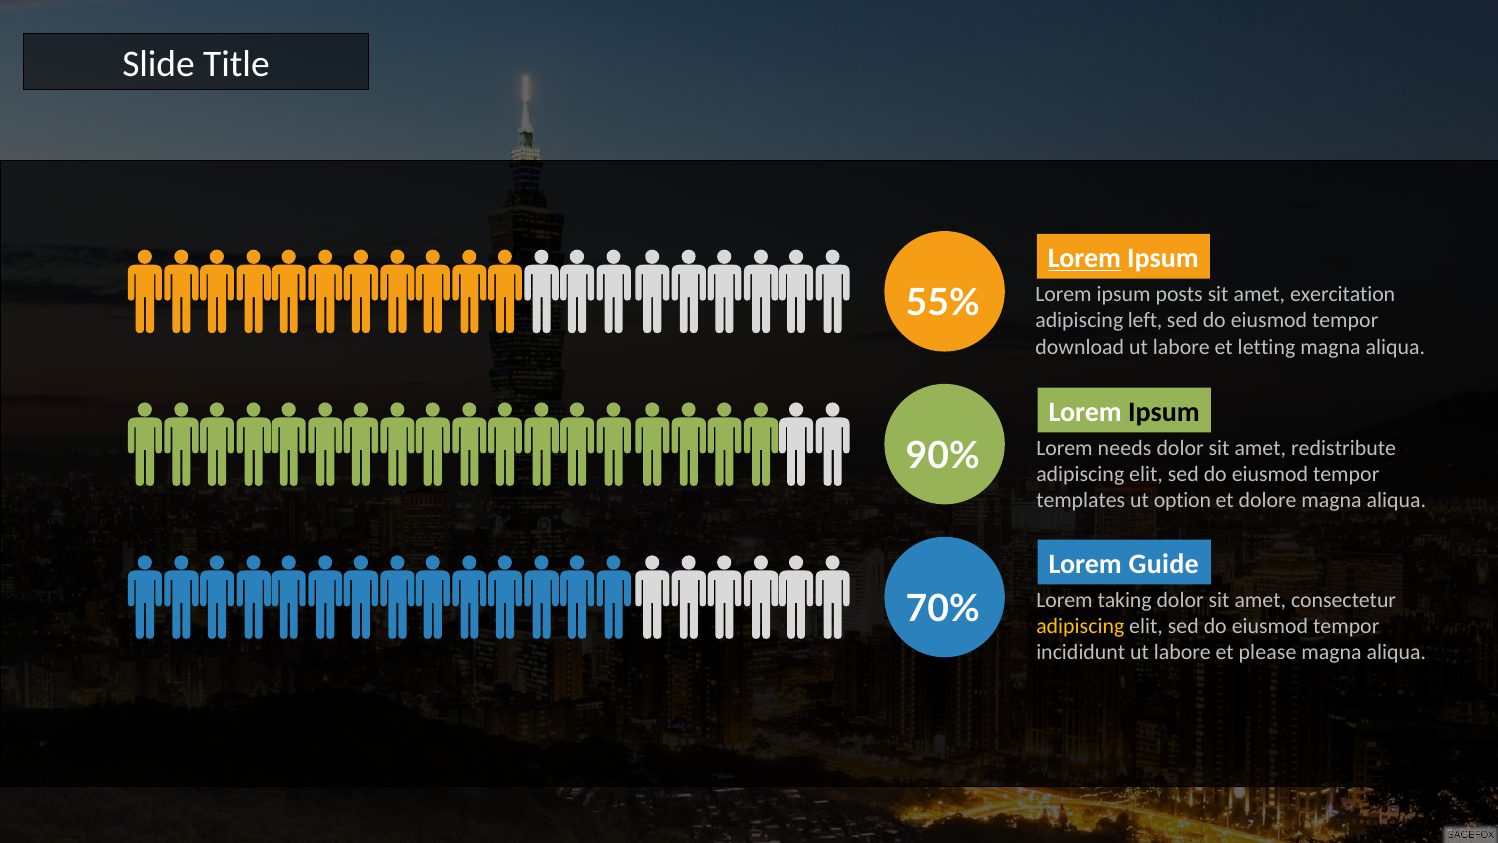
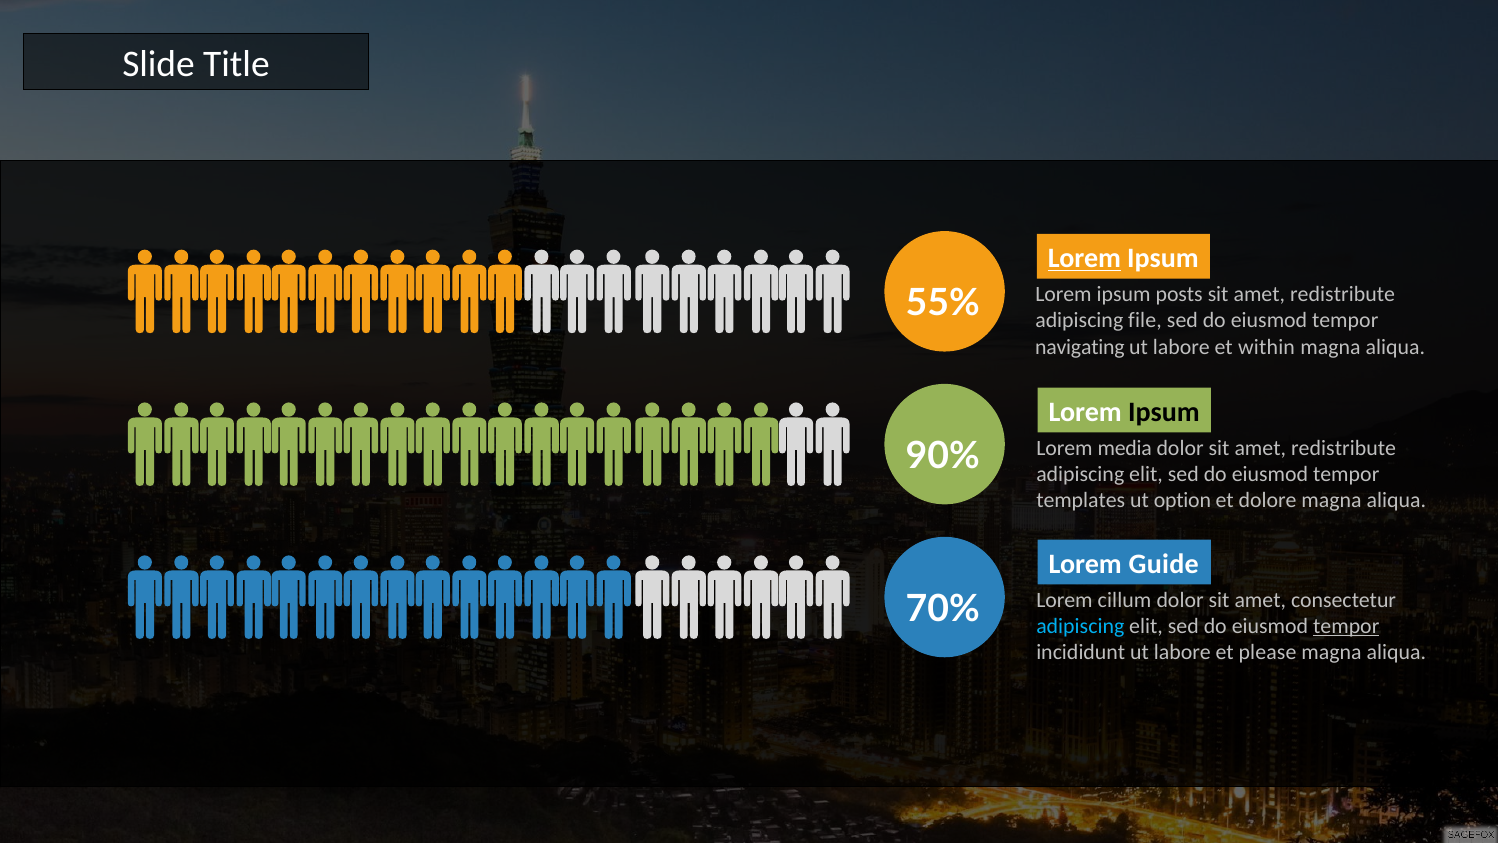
exercitation: exercitation -> redistribute (1343, 294)
left: left -> file (1145, 320)
download: download -> navigating (1080, 347)
letting: letting -> within (1266, 347)
needs: needs -> media (1125, 448)
taking: taking -> cillum (1125, 600)
adipiscing colour: yellow -> light blue (1080, 626)
tempor underline: none -> present (1346, 626)
